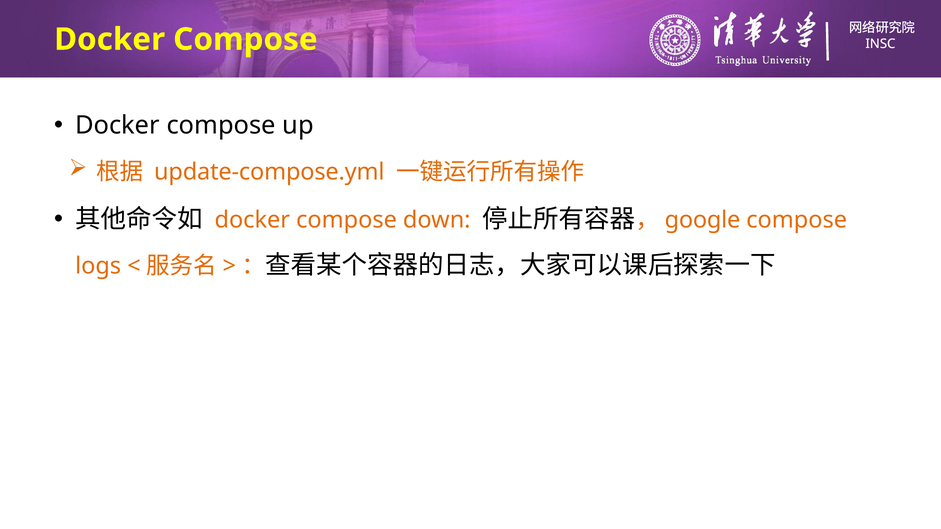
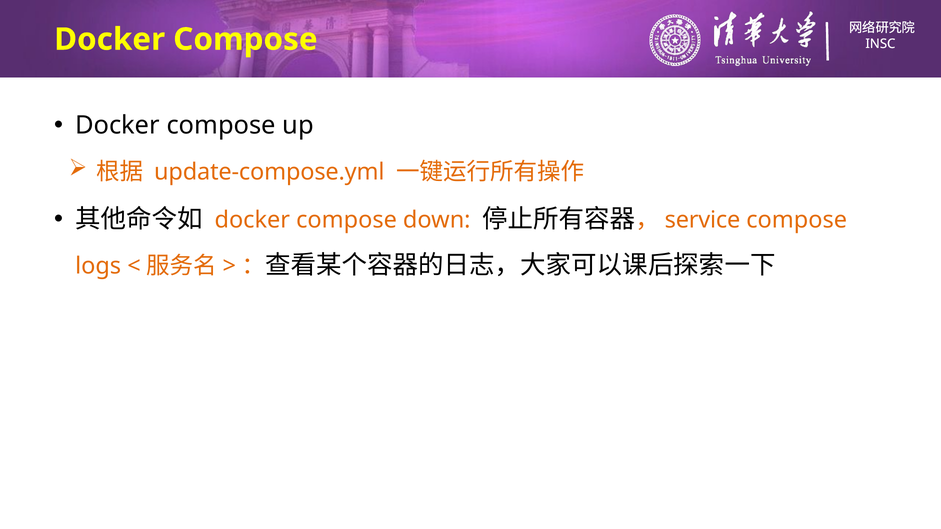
google: google -> service (703, 220)
